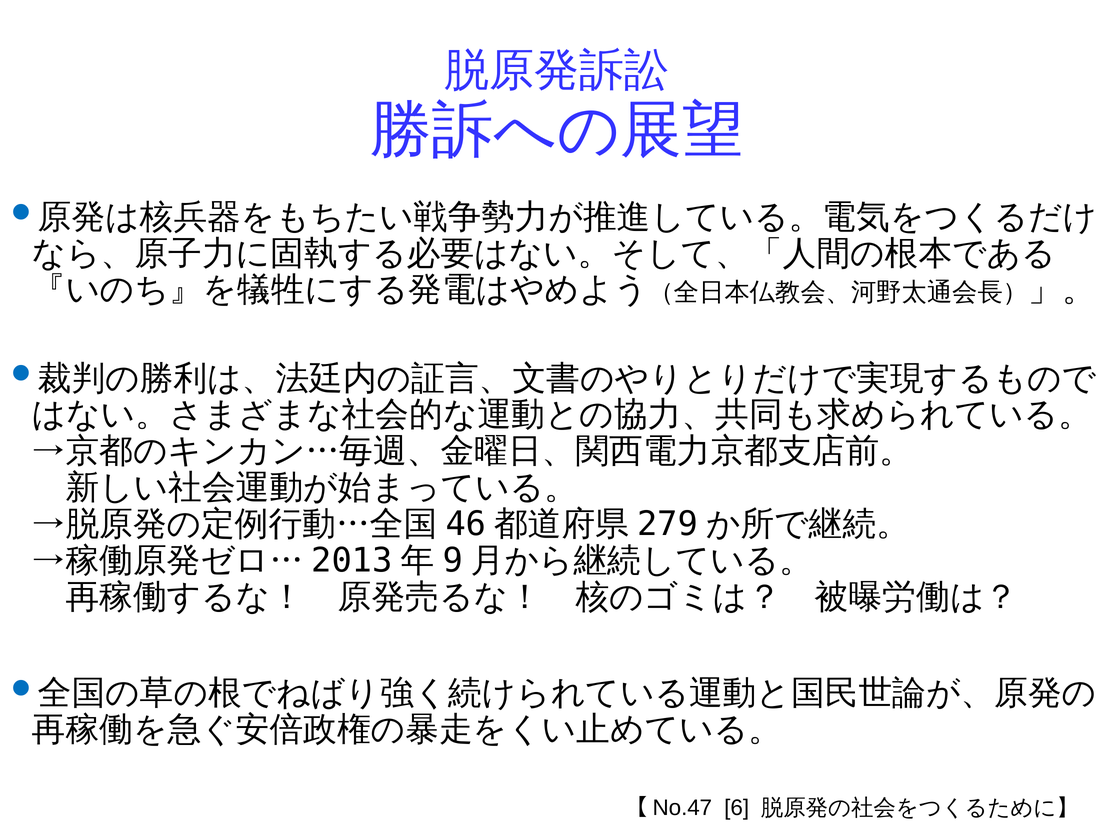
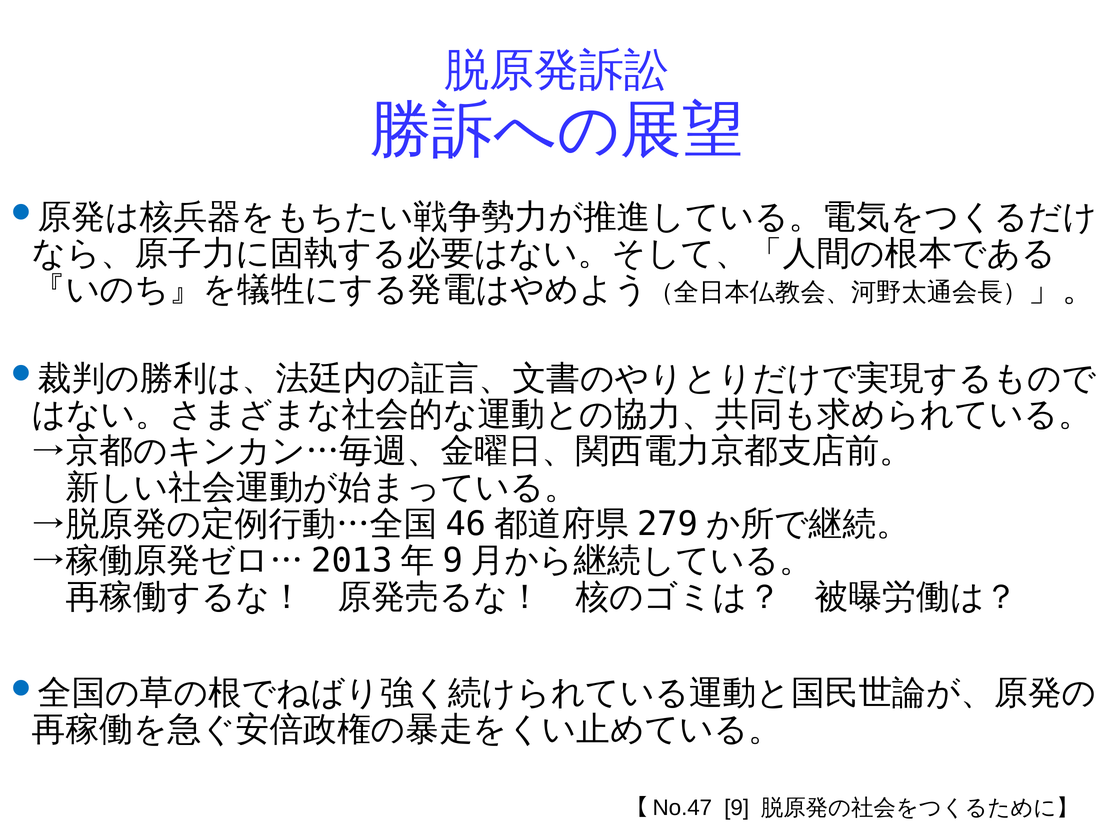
6: 6 -> 9 (737, 808)
